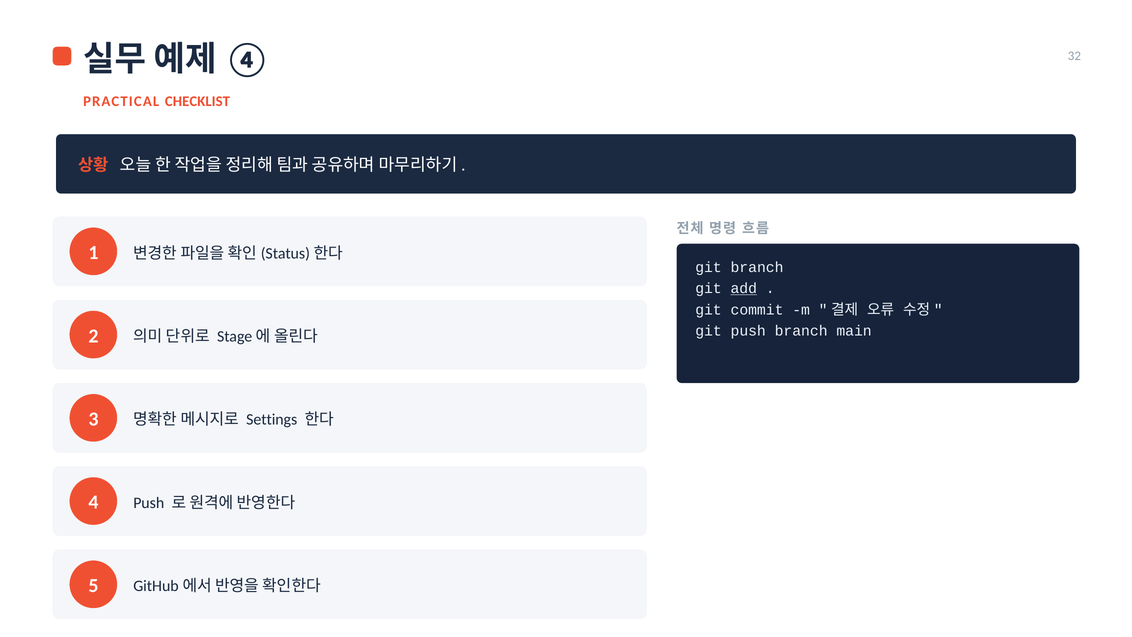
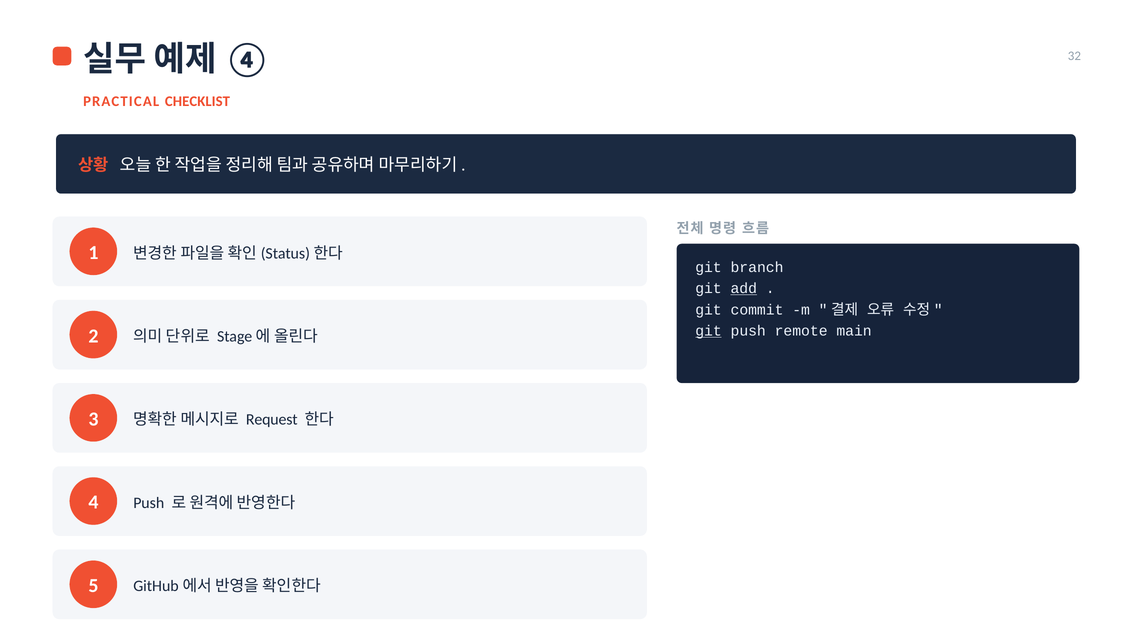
git underline: none -> present (709, 331)
push branch: branch -> remote (801, 331)
Settings: Settings -> Request (272, 420)
